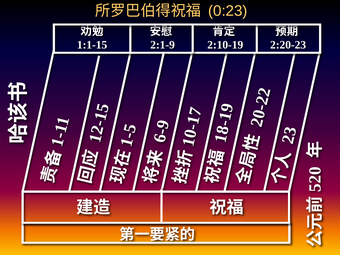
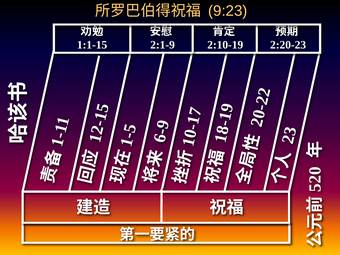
0:23: 0:23 -> 9:23 (228, 11)
